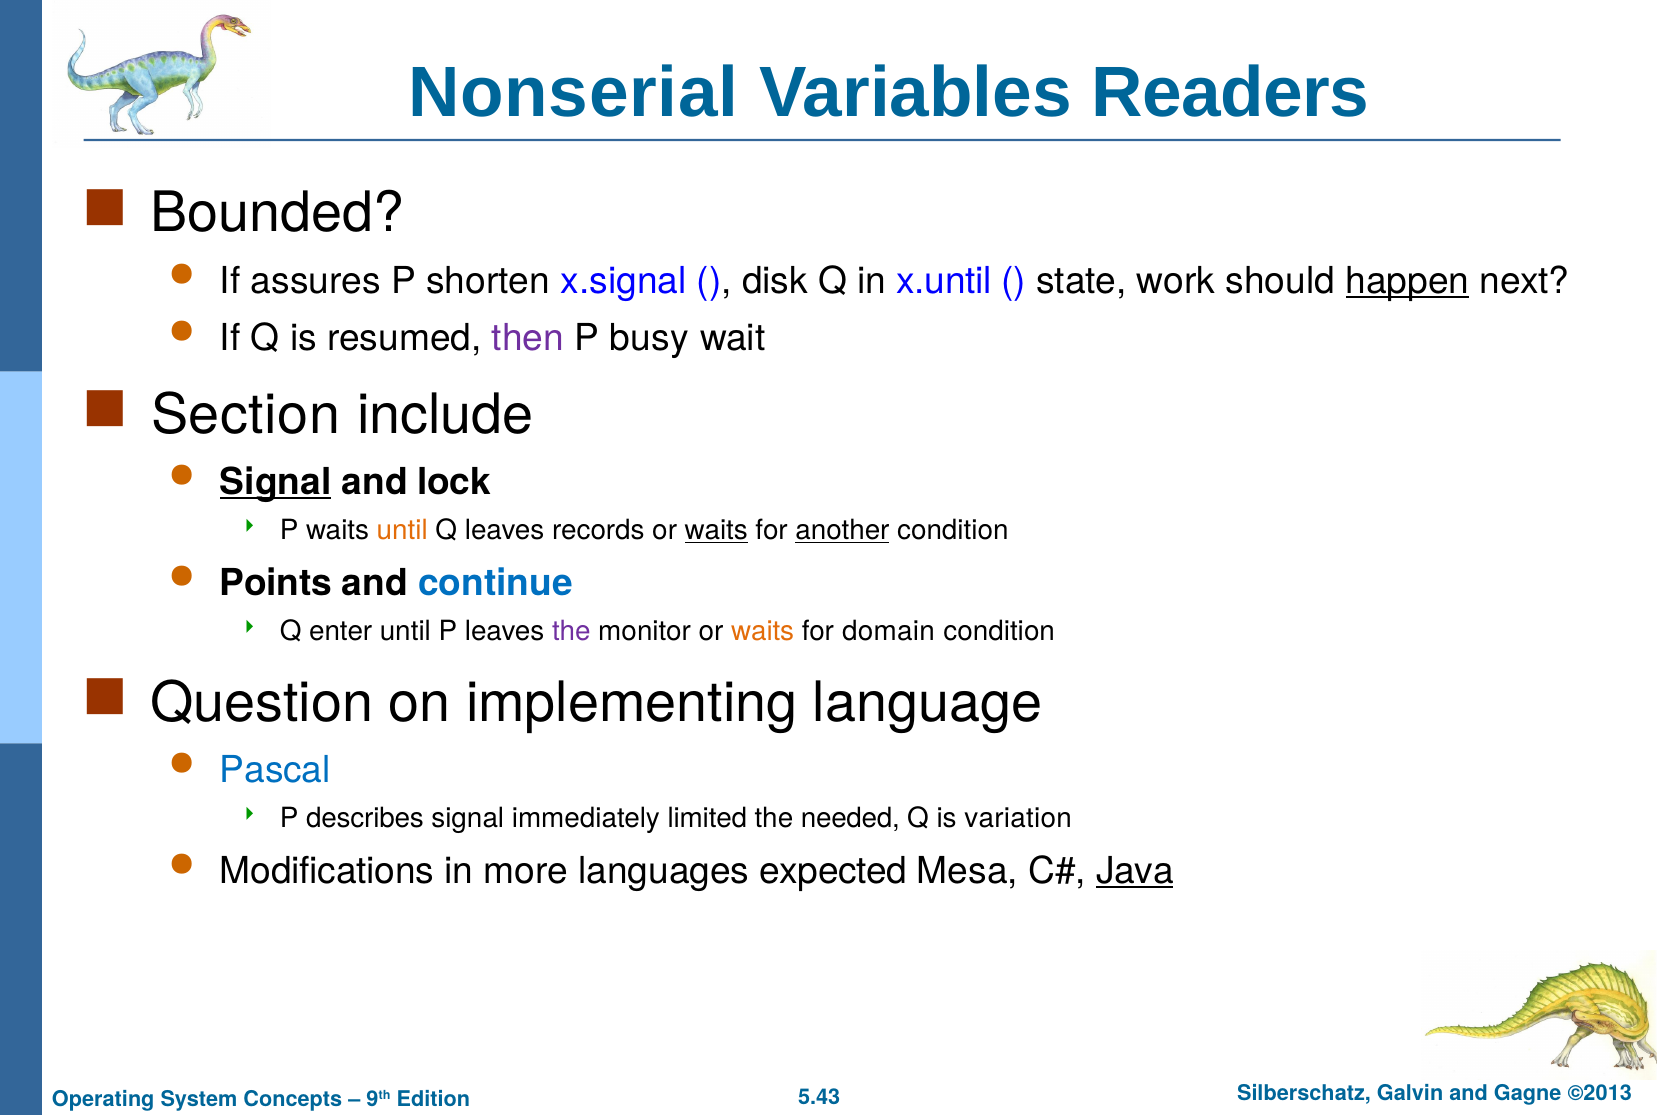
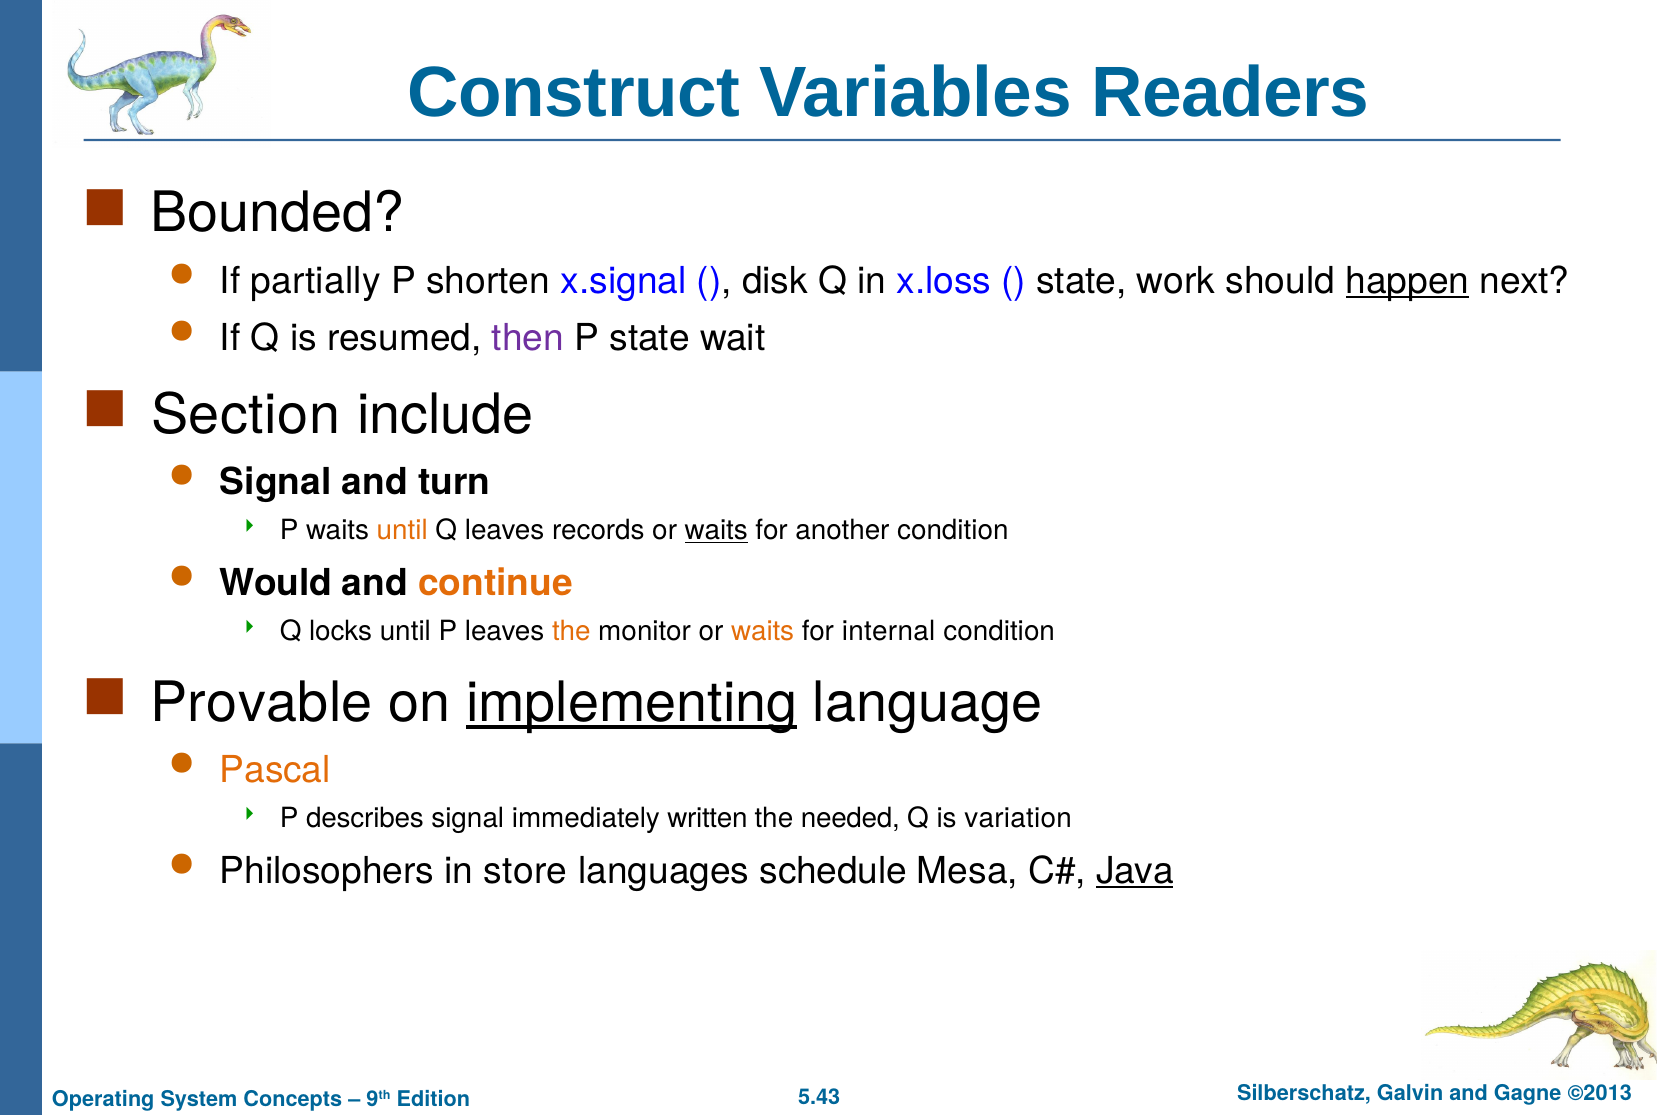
Nonserial: Nonserial -> Construct (574, 93)
assures: assures -> partially (316, 281)
x.until: x.until -> x.loss (944, 281)
P busy: busy -> state (650, 338)
Signal underline: present -> none (276, 482)
lock: lock -> turn (454, 482)
another underline: present -> none (842, 530)
Points: Points -> Would (276, 583)
continue colour: blue -> orange (496, 583)
enter: enter -> locks (341, 631)
the colour: purple -> orange (571, 631)
domain: domain -> internal (889, 631)
Question: Question -> Provable (262, 703)
implementing underline: none -> present (632, 703)
Pascal colour: blue -> orange (275, 770)
limited: limited -> written (707, 818)
Modifications: Modifications -> Philosophers (327, 871)
more: more -> store (526, 871)
expected: expected -> schedule (833, 871)
